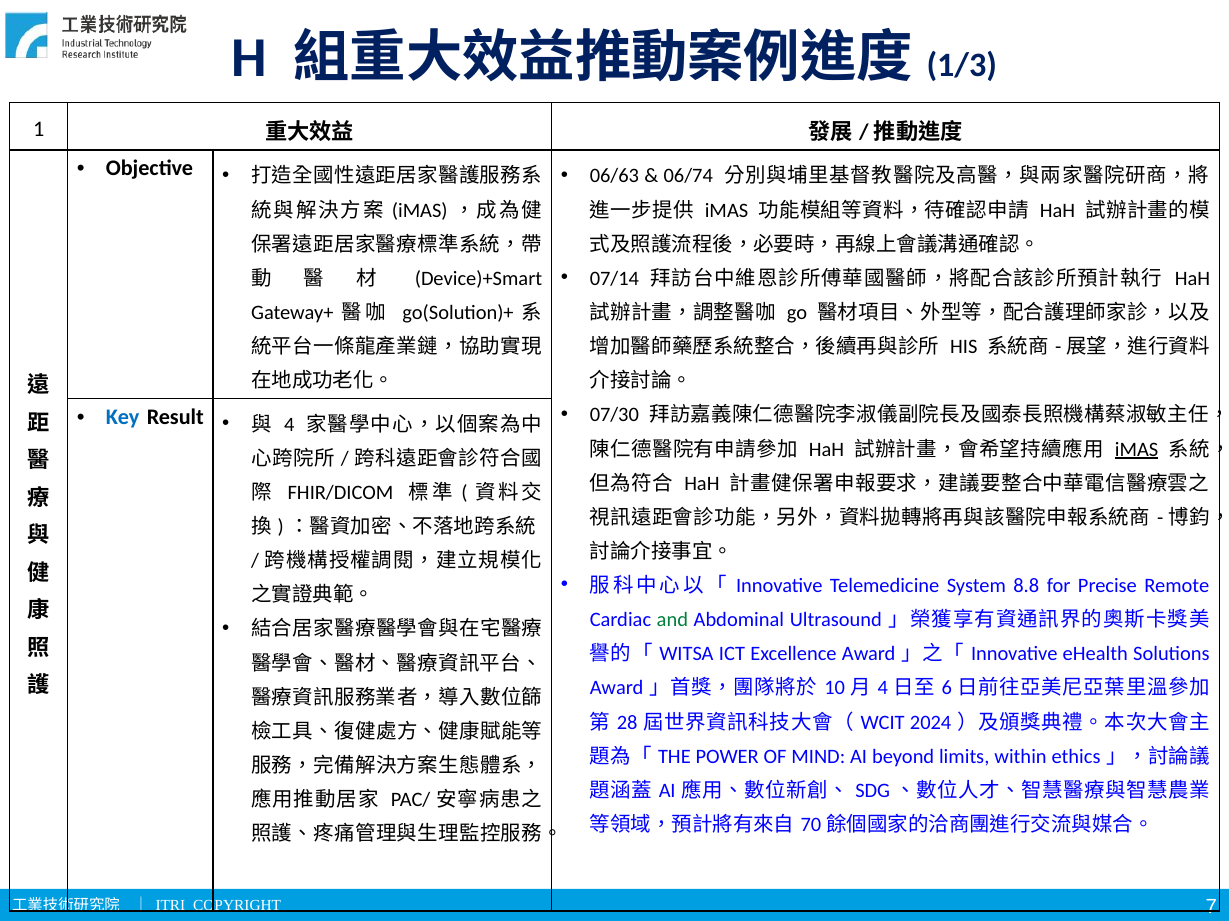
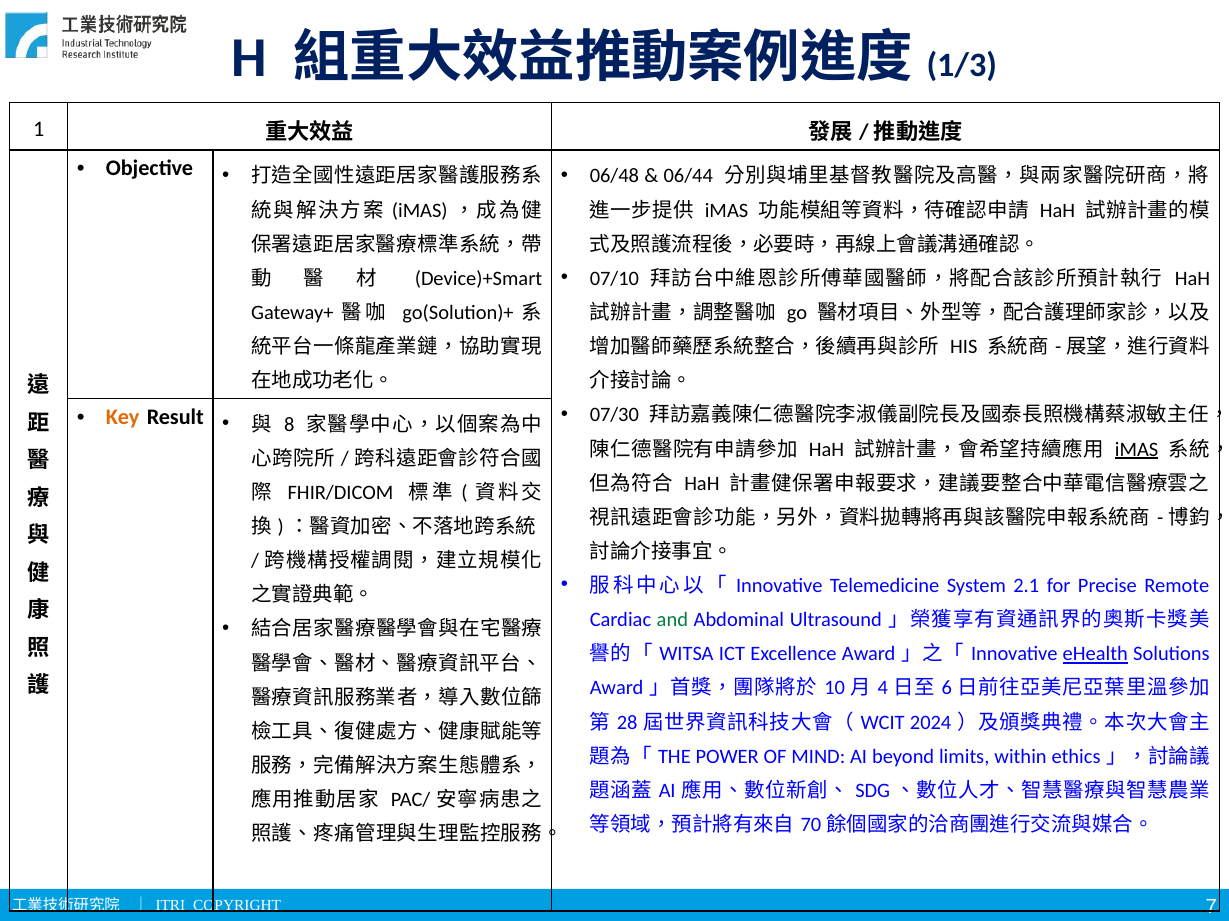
06/63: 06/63 -> 06/48 (614, 176)
06/74: 06/74 -> 06/44 (688, 176)
07/14: 07/14 -> 07/10 (614, 279)
Key colour: blue -> orange (123, 417)
4: 4 -> 8 (289, 425)
8.8: 8.8 -> 2.1 (1026, 586)
eHealth underline: none -> present (1095, 655)
